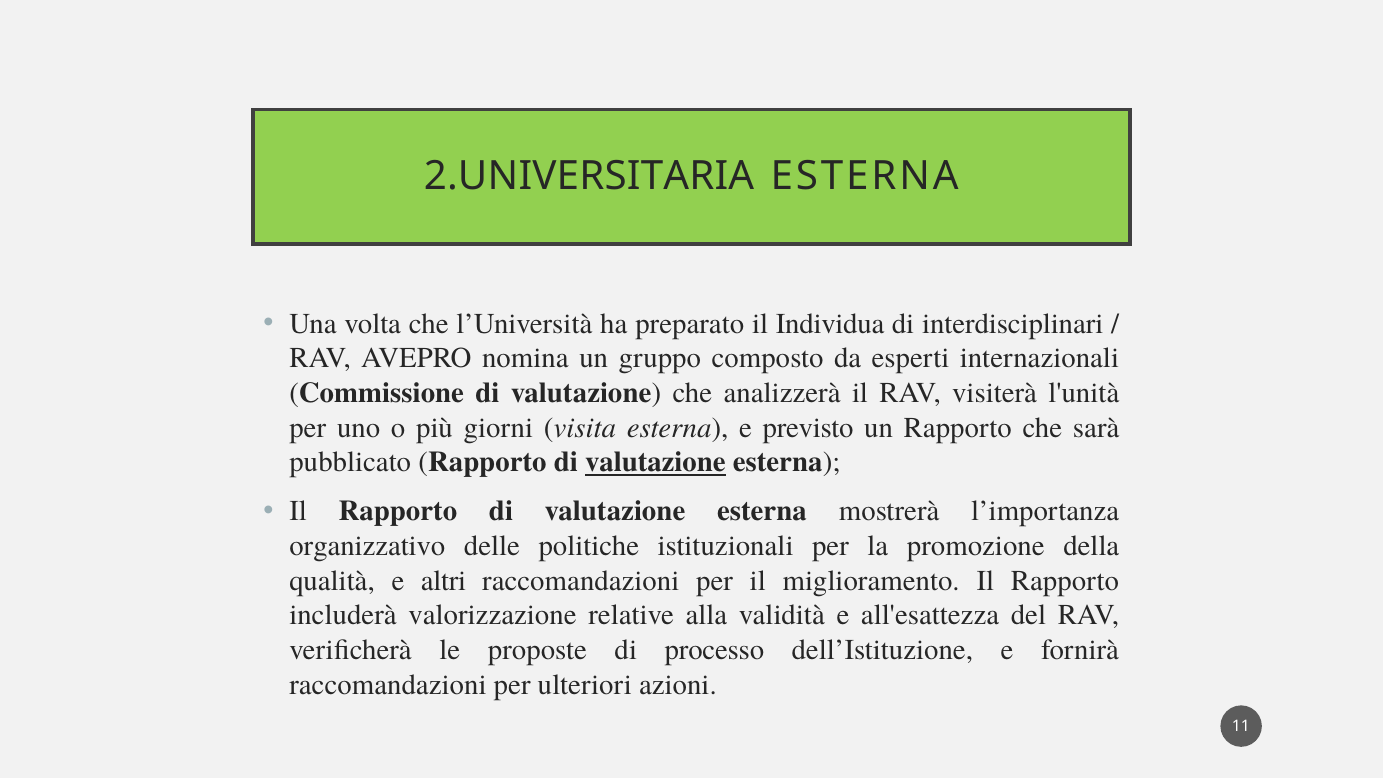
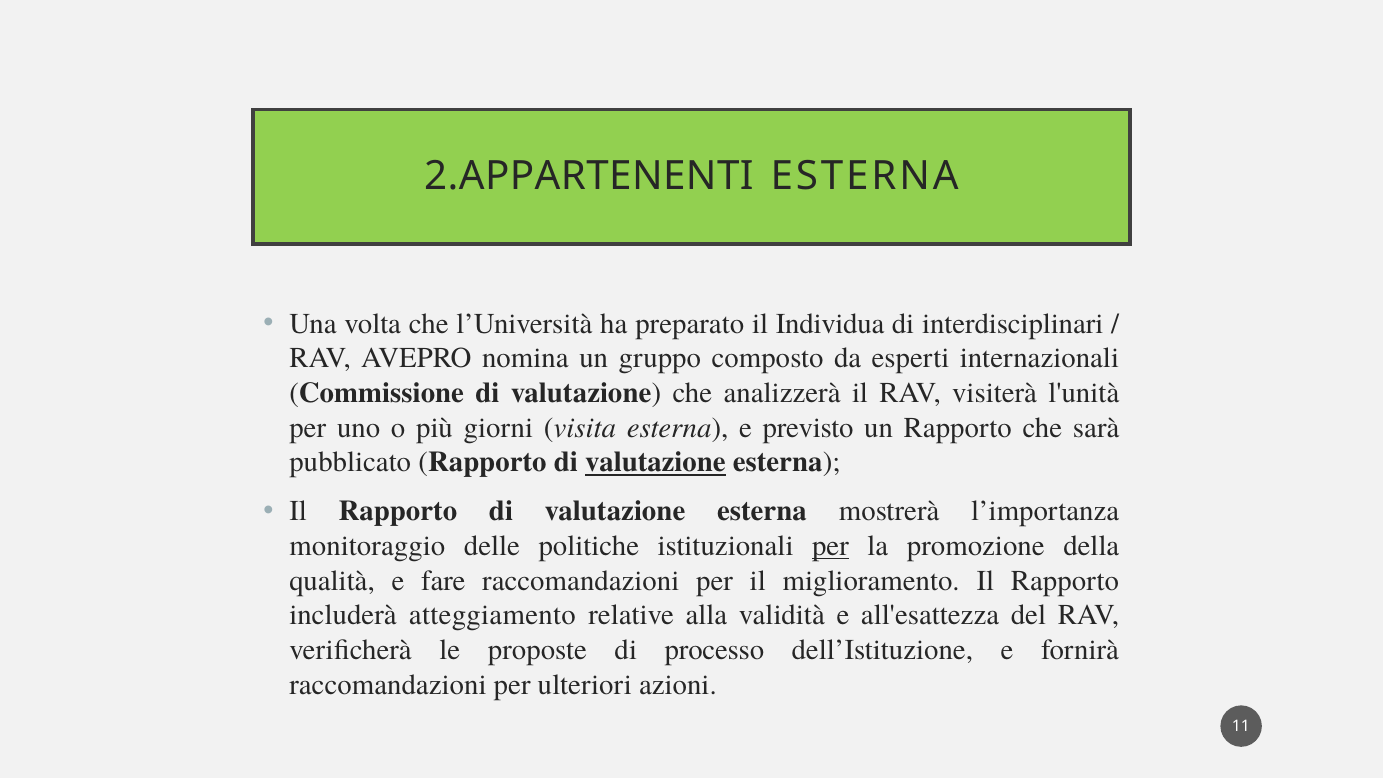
2.UNIVERSITARIA: 2.UNIVERSITARIA -> 2.APPARTENENTI (589, 177)
organizzativo: organizzativo -> monitoraggio (367, 546)
per underline: none -> present (830, 546)
altri: altri -> fare (443, 581)
valorizzazione: valorizzazione -> atteggiamento (492, 615)
